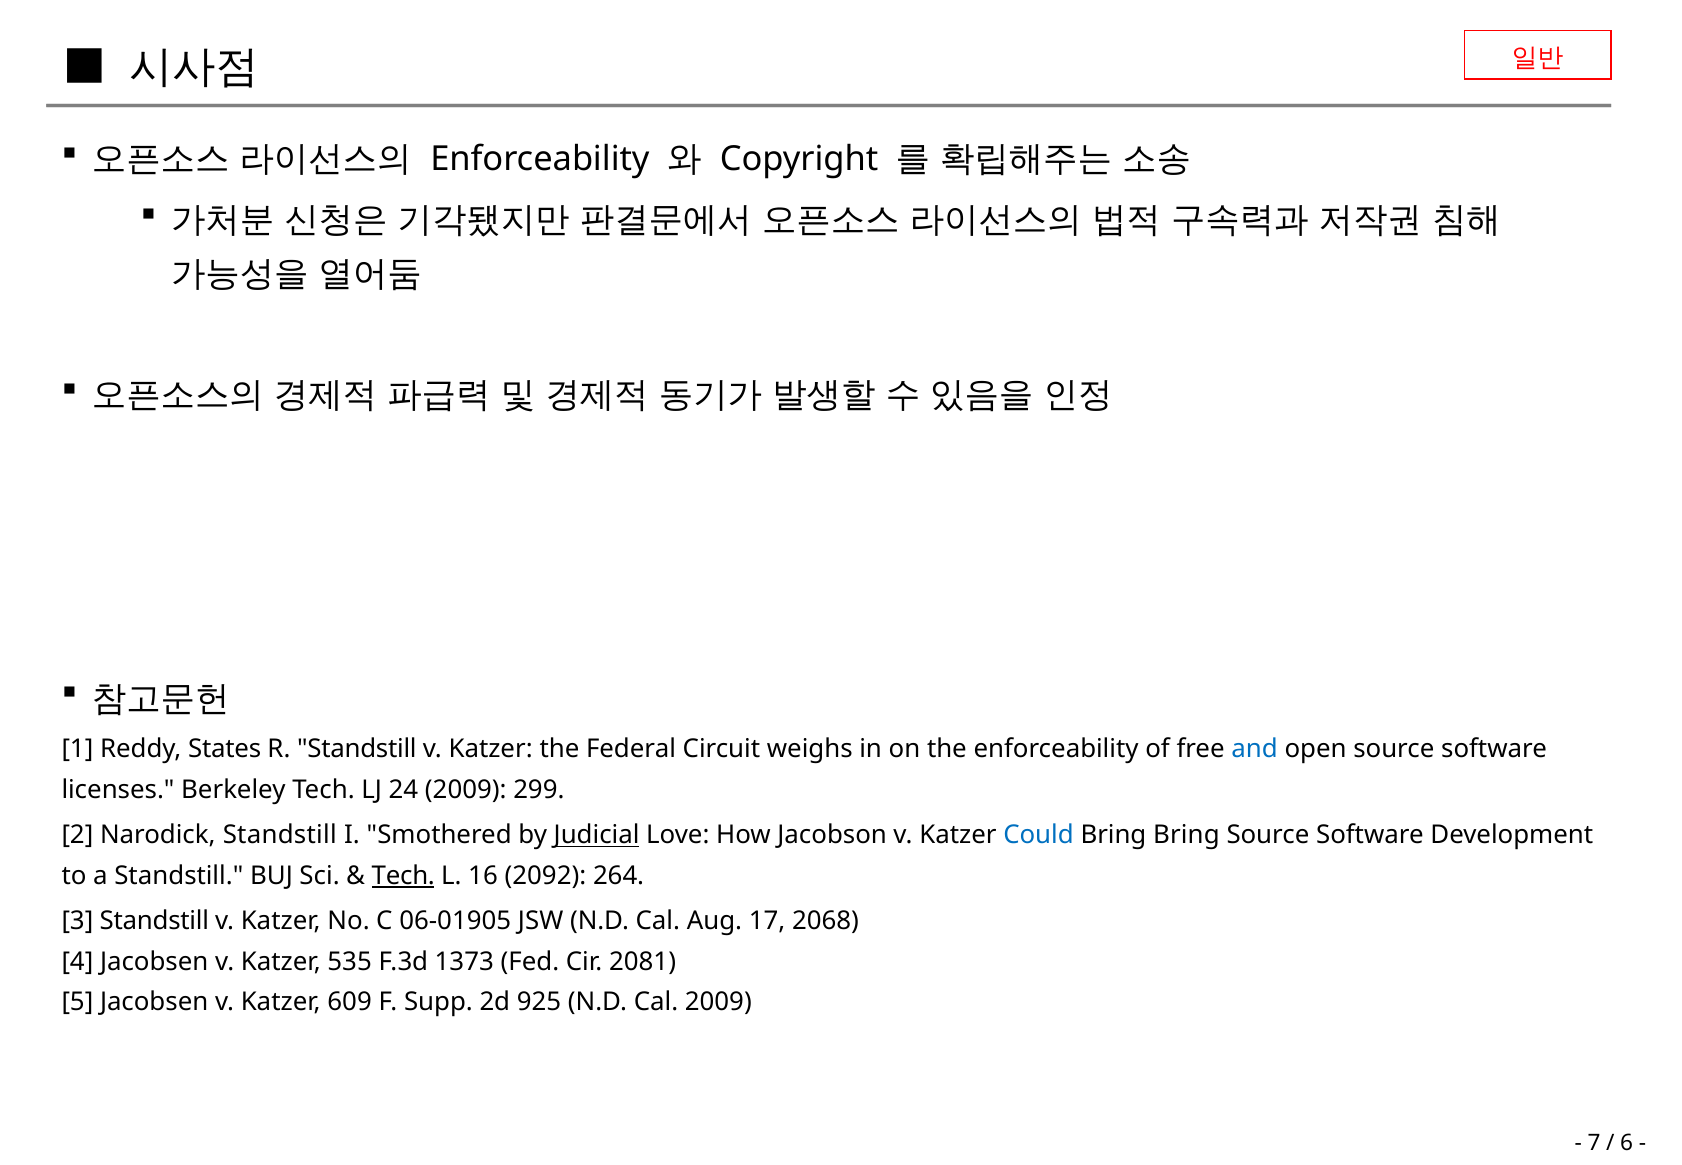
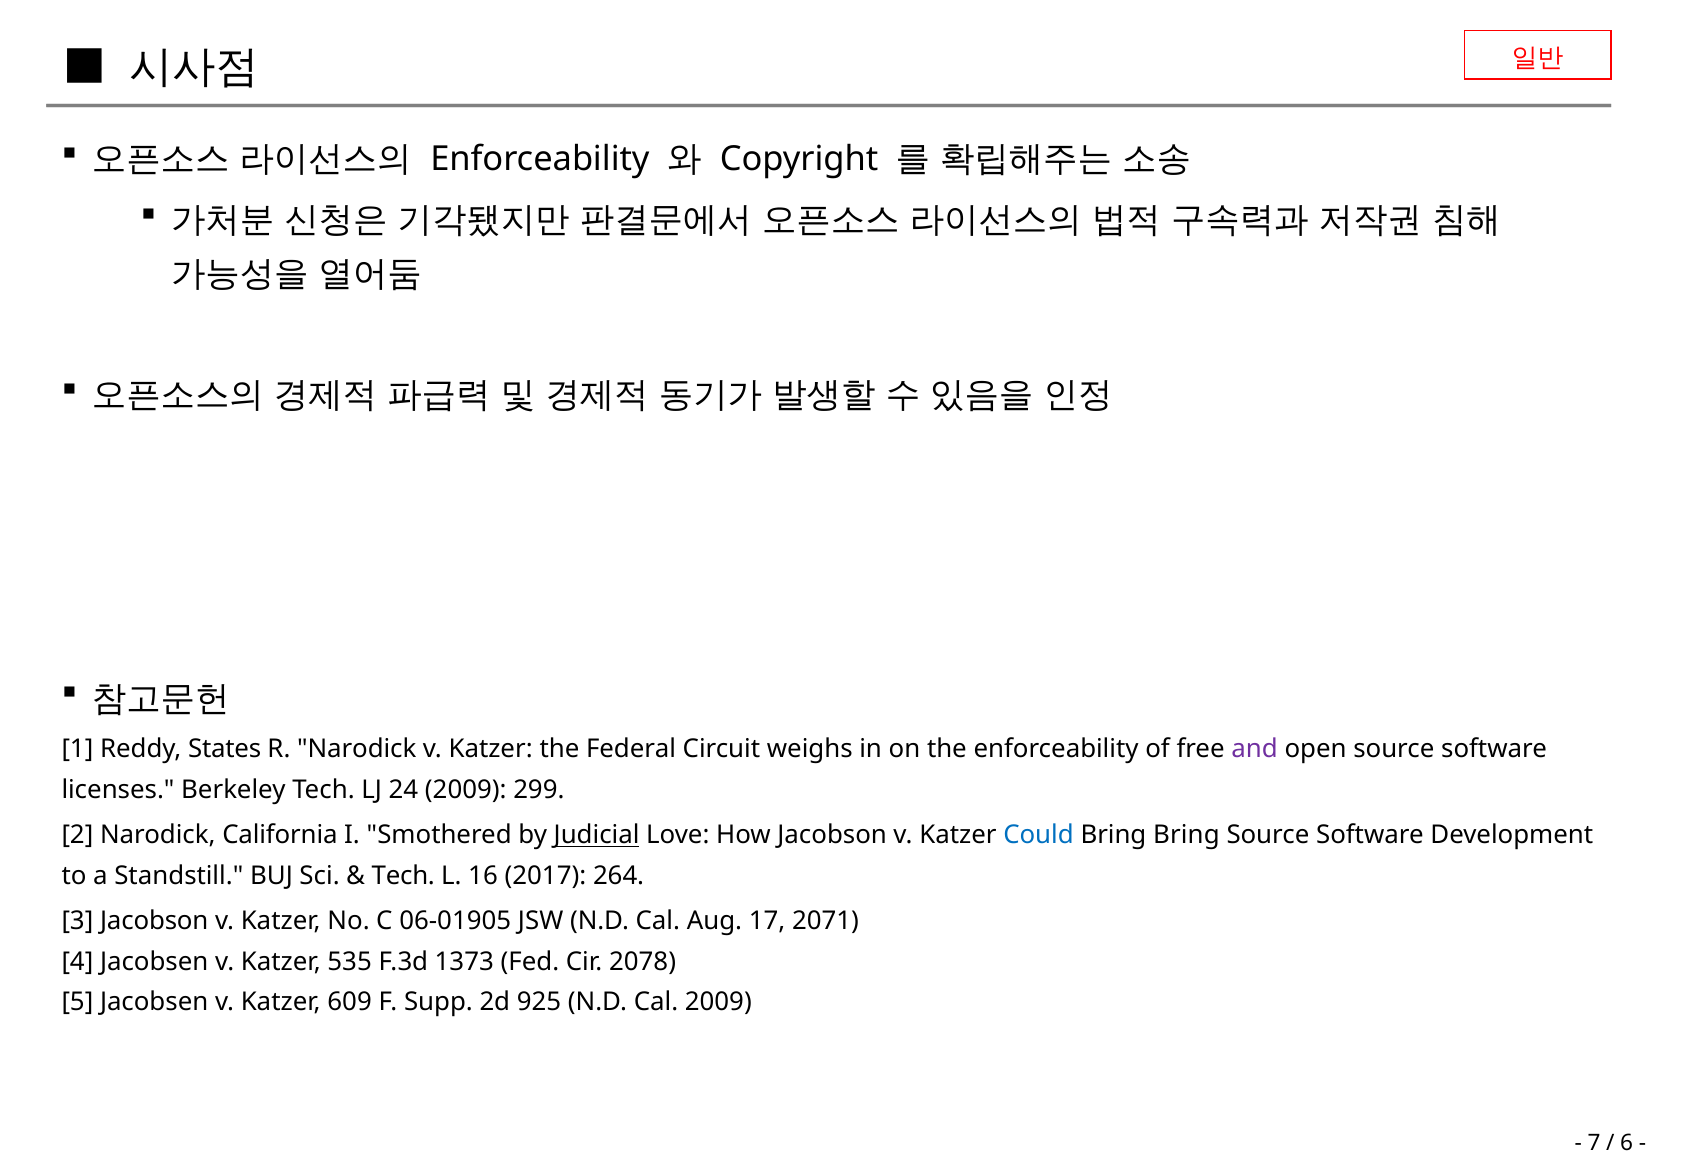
R Standstill: Standstill -> Narodick (357, 749)
and colour: blue -> purple (1255, 749)
Narodick Standstill: Standstill -> California (280, 835)
Tech underline: present -> none (403, 875)
2092: 2092 -> 2017 (545, 875)
3 Standstill: Standstill -> Jacobson (154, 921)
2068: 2068 -> 2071 (825, 921)
2081: 2081 -> 2078 (643, 961)
